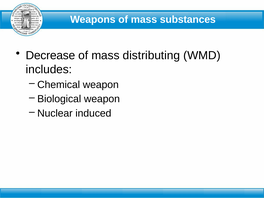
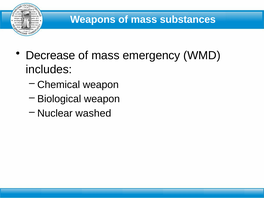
distributing: distributing -> emergency (151, 55)
induced: induced -> washed (93, 113)
